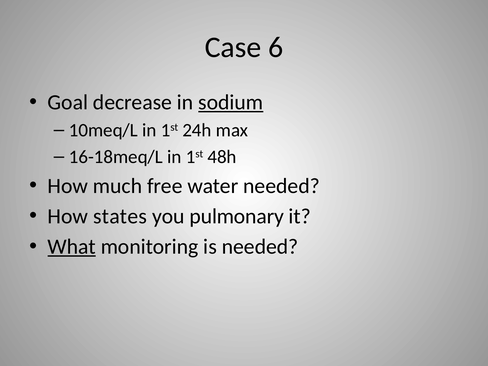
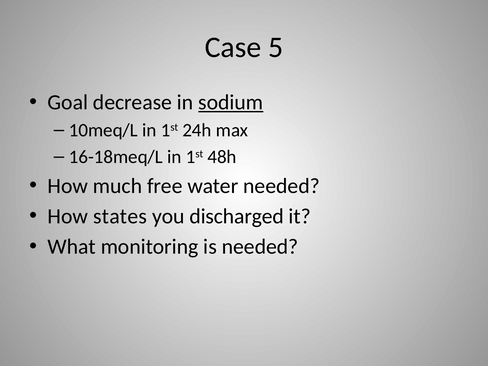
6: 6 -> 5 (276, 47)
pulmonary: pulmonary -> discharged (237, 216)
What underline: present -> none (72, 247)
